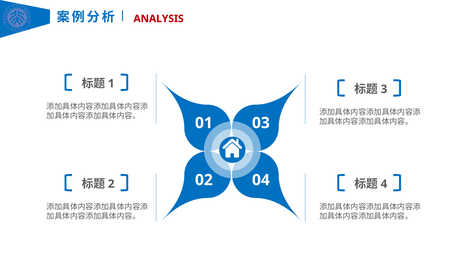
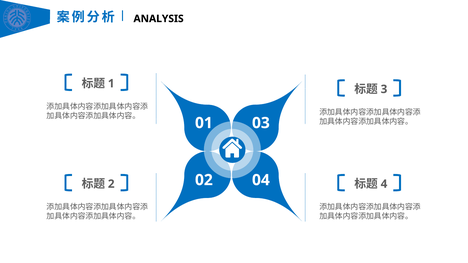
ANALYSIS colour: red -> black (159, 19)
